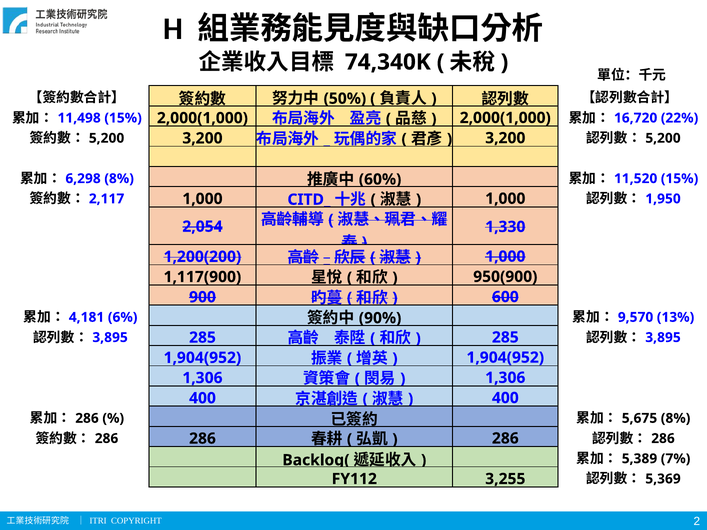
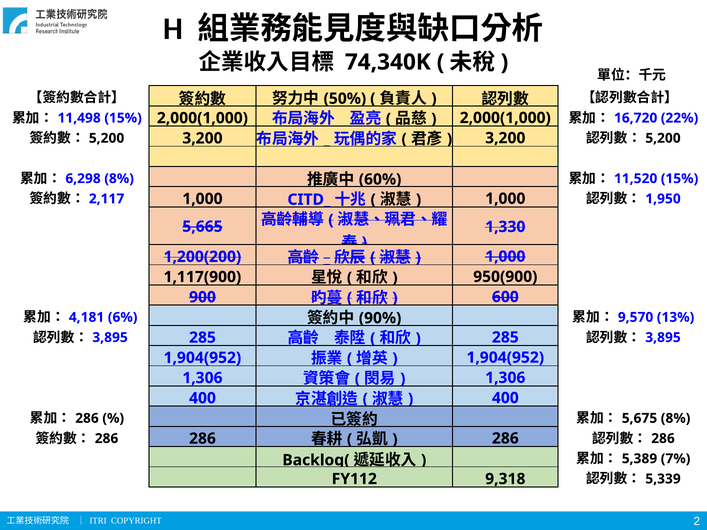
2,054: 2,054 -> 5,665 (202, 227)
3,255: 3,255 -> 9,318 (505, 479)
5,369: 5,369 -> 5,339 (663, 479)
